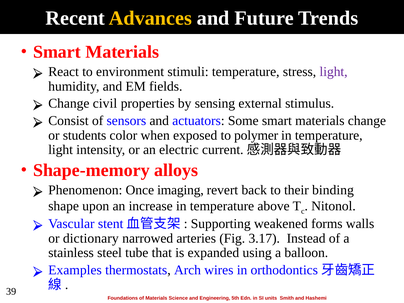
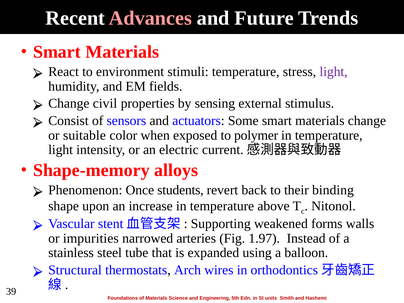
Advances colour: yellow -> pink (150, 18)
students: students -> suitable (84, 135)
imaging: imaging -> students (180, 190)
dictionary: dictionary -> impurities (91, 238)
3.17: 3.17 -> 1.97 (264, 238)
Examples: Examples -> Structural (75, 270)
